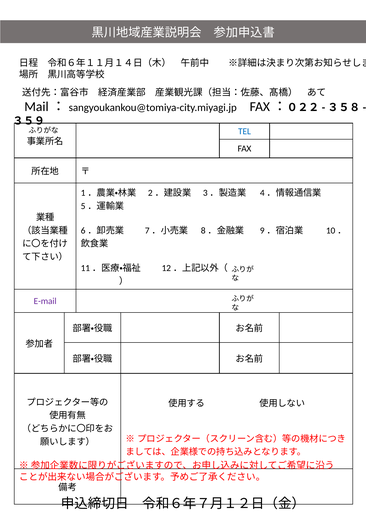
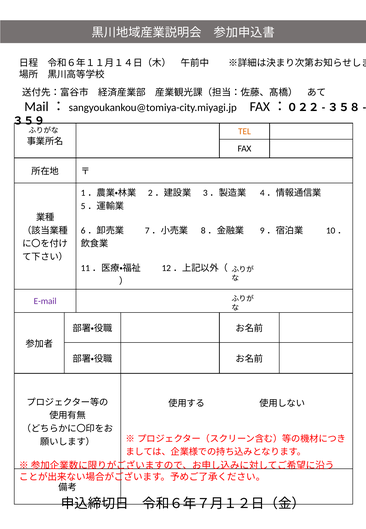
TEL colour: blue -> orange (245, 131)
